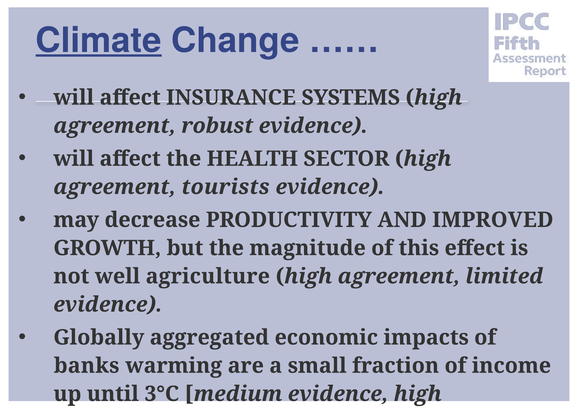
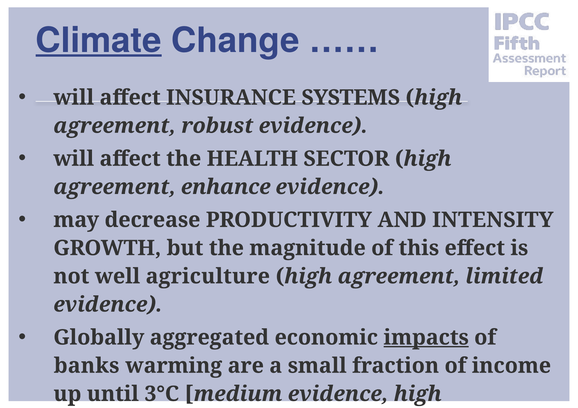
tourists: tourists -> enhance (226, 187)
IMPROVED: IMPROVED -> INTENSITY (493, 220)
impacts underline: none -> present (426, 337)
